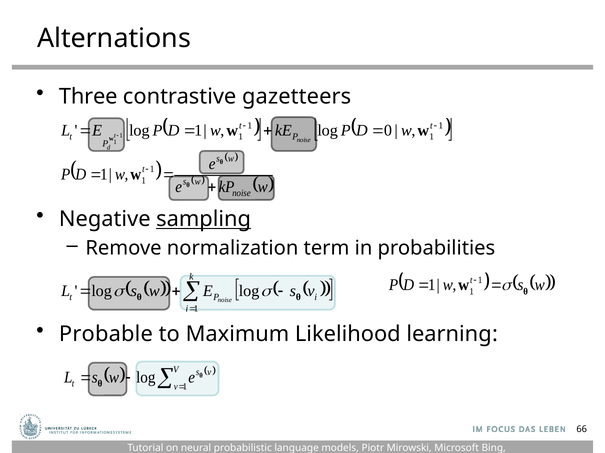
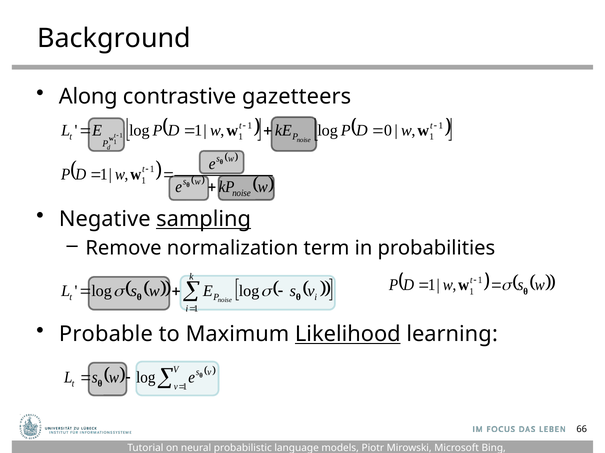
Alternations: Alternations -> Background (114, 38)
Three: Three -> Along (88, 97)
Likelihood underline: none -> present (348, 335)
